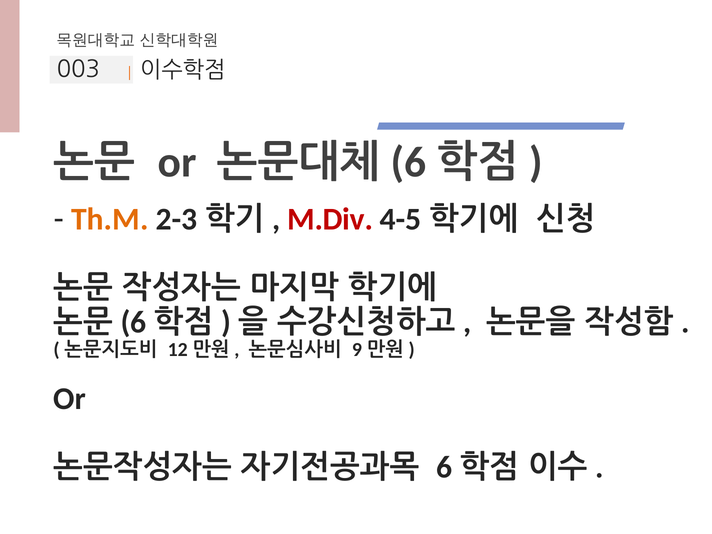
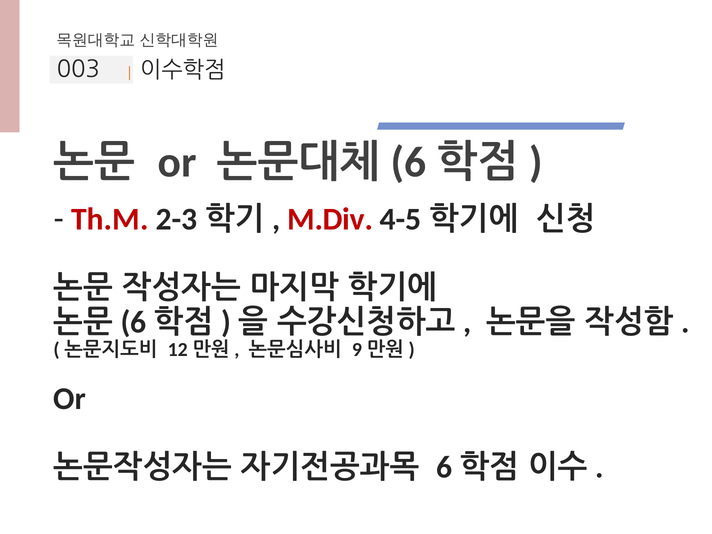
Th.M colour: orange -> red (110, 220)
